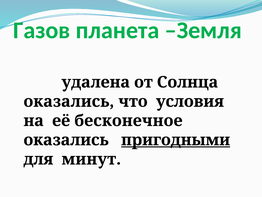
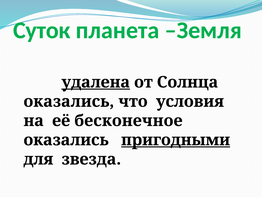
Газов: Газов -> Суток (42, 30)
удалена underline: none -> present (96, 82)
минут: минут -> звезда (91, 159)
